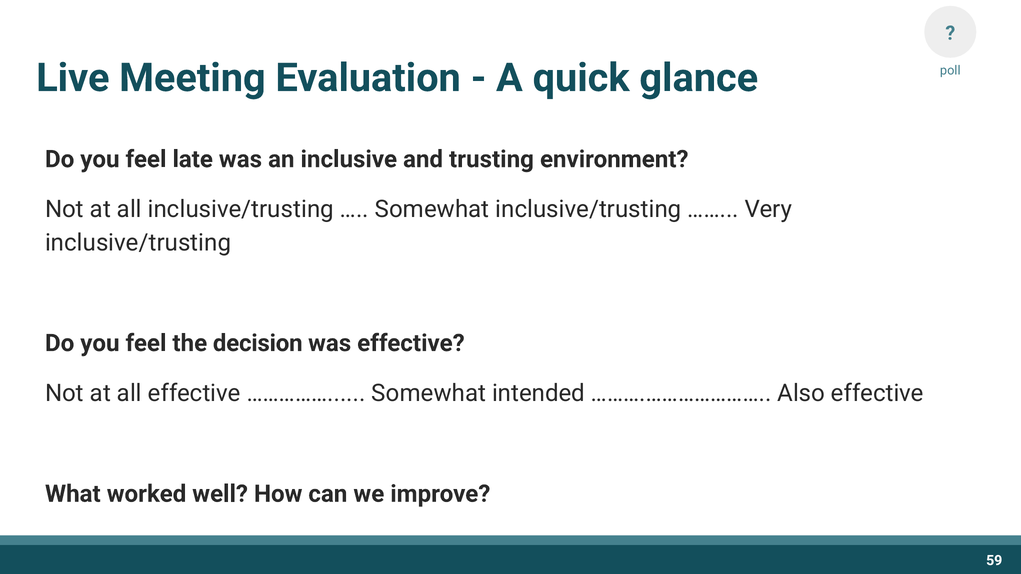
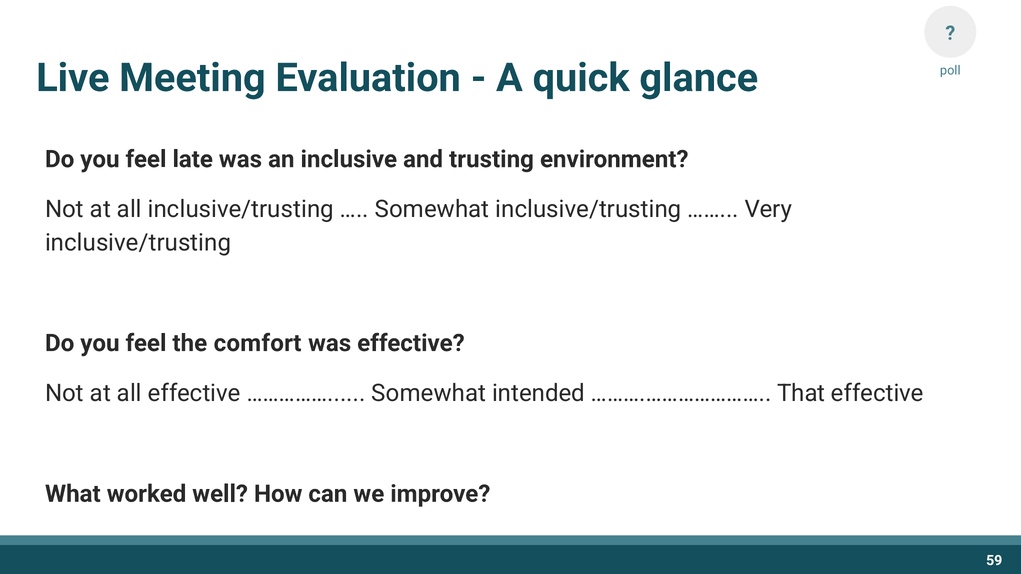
decision: decision -> comfort (258, 343)
Also: Also -> That (801, 394)
